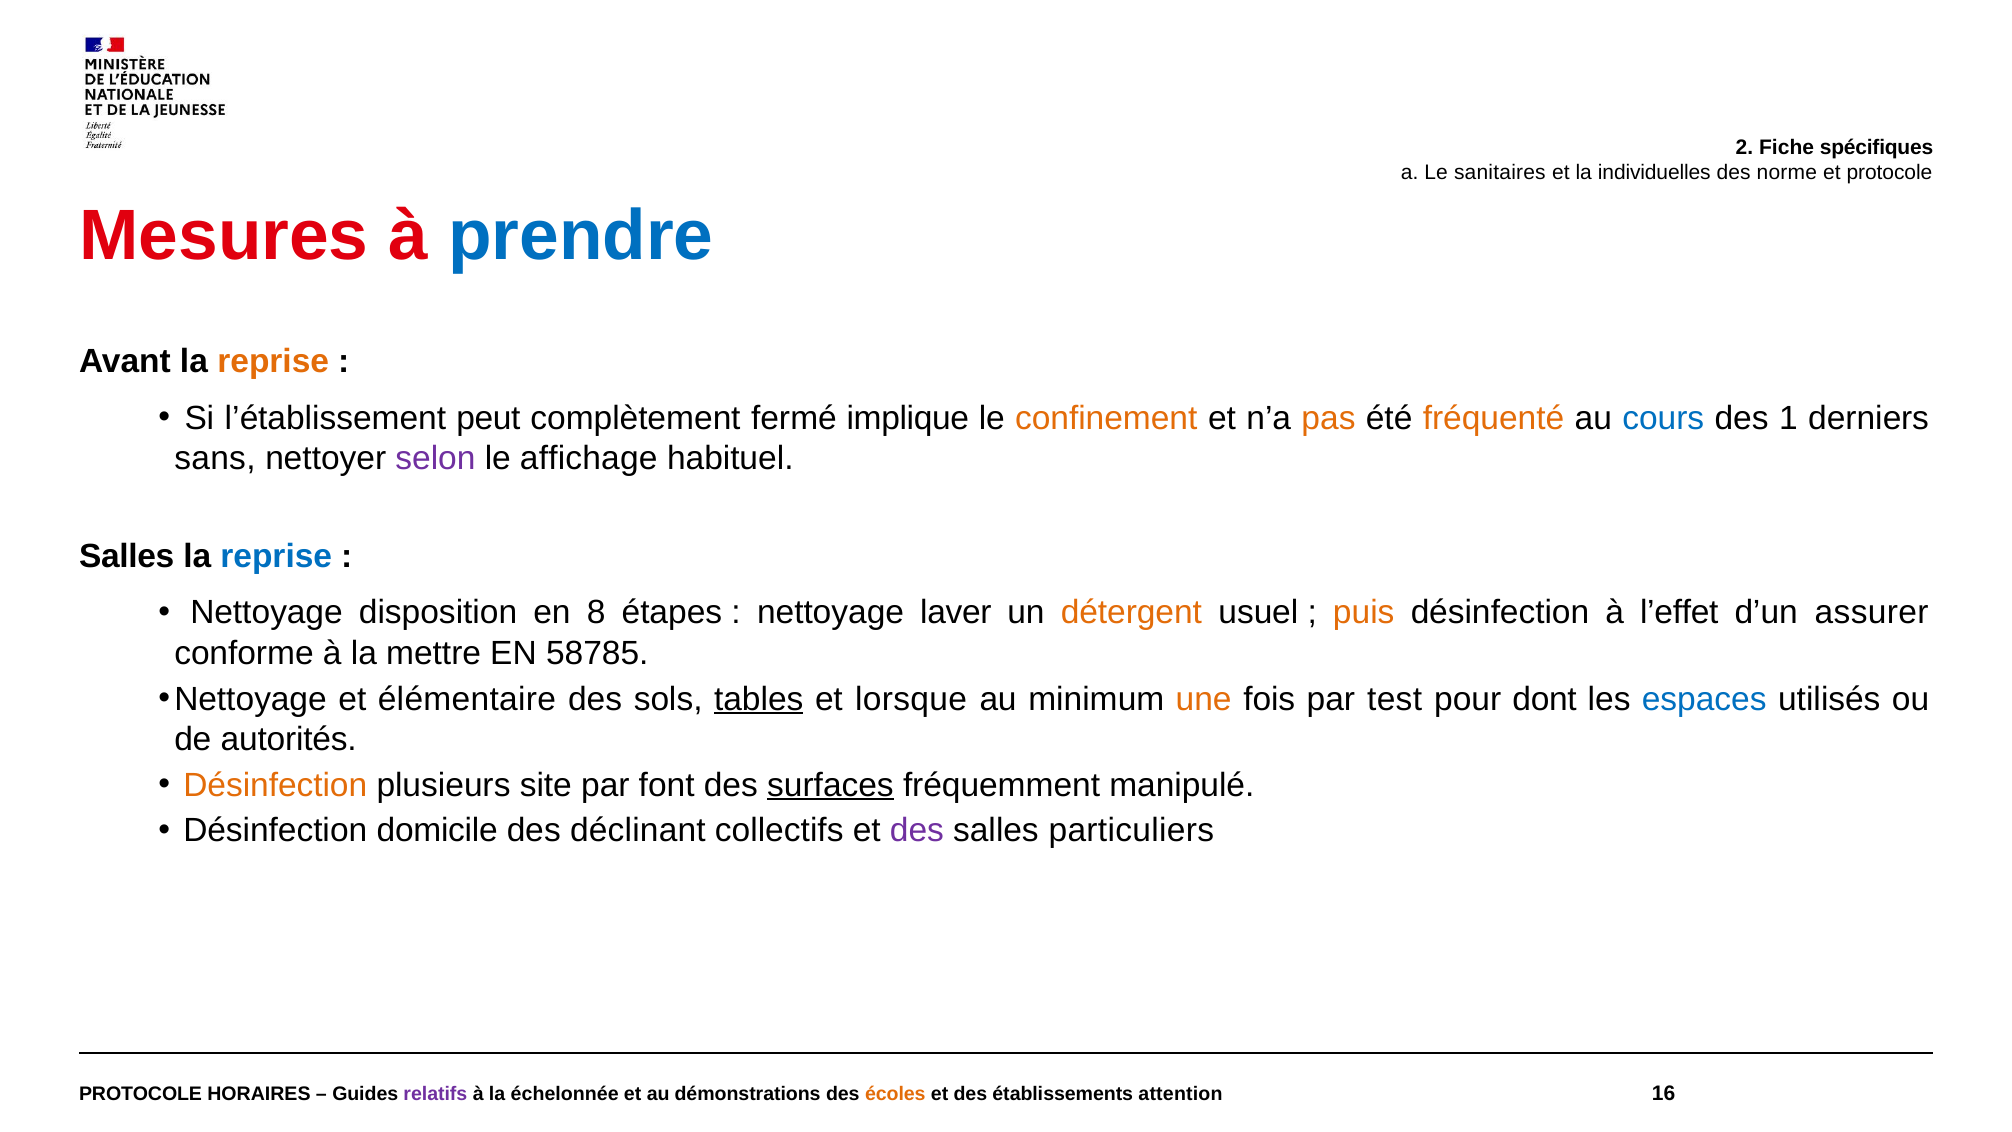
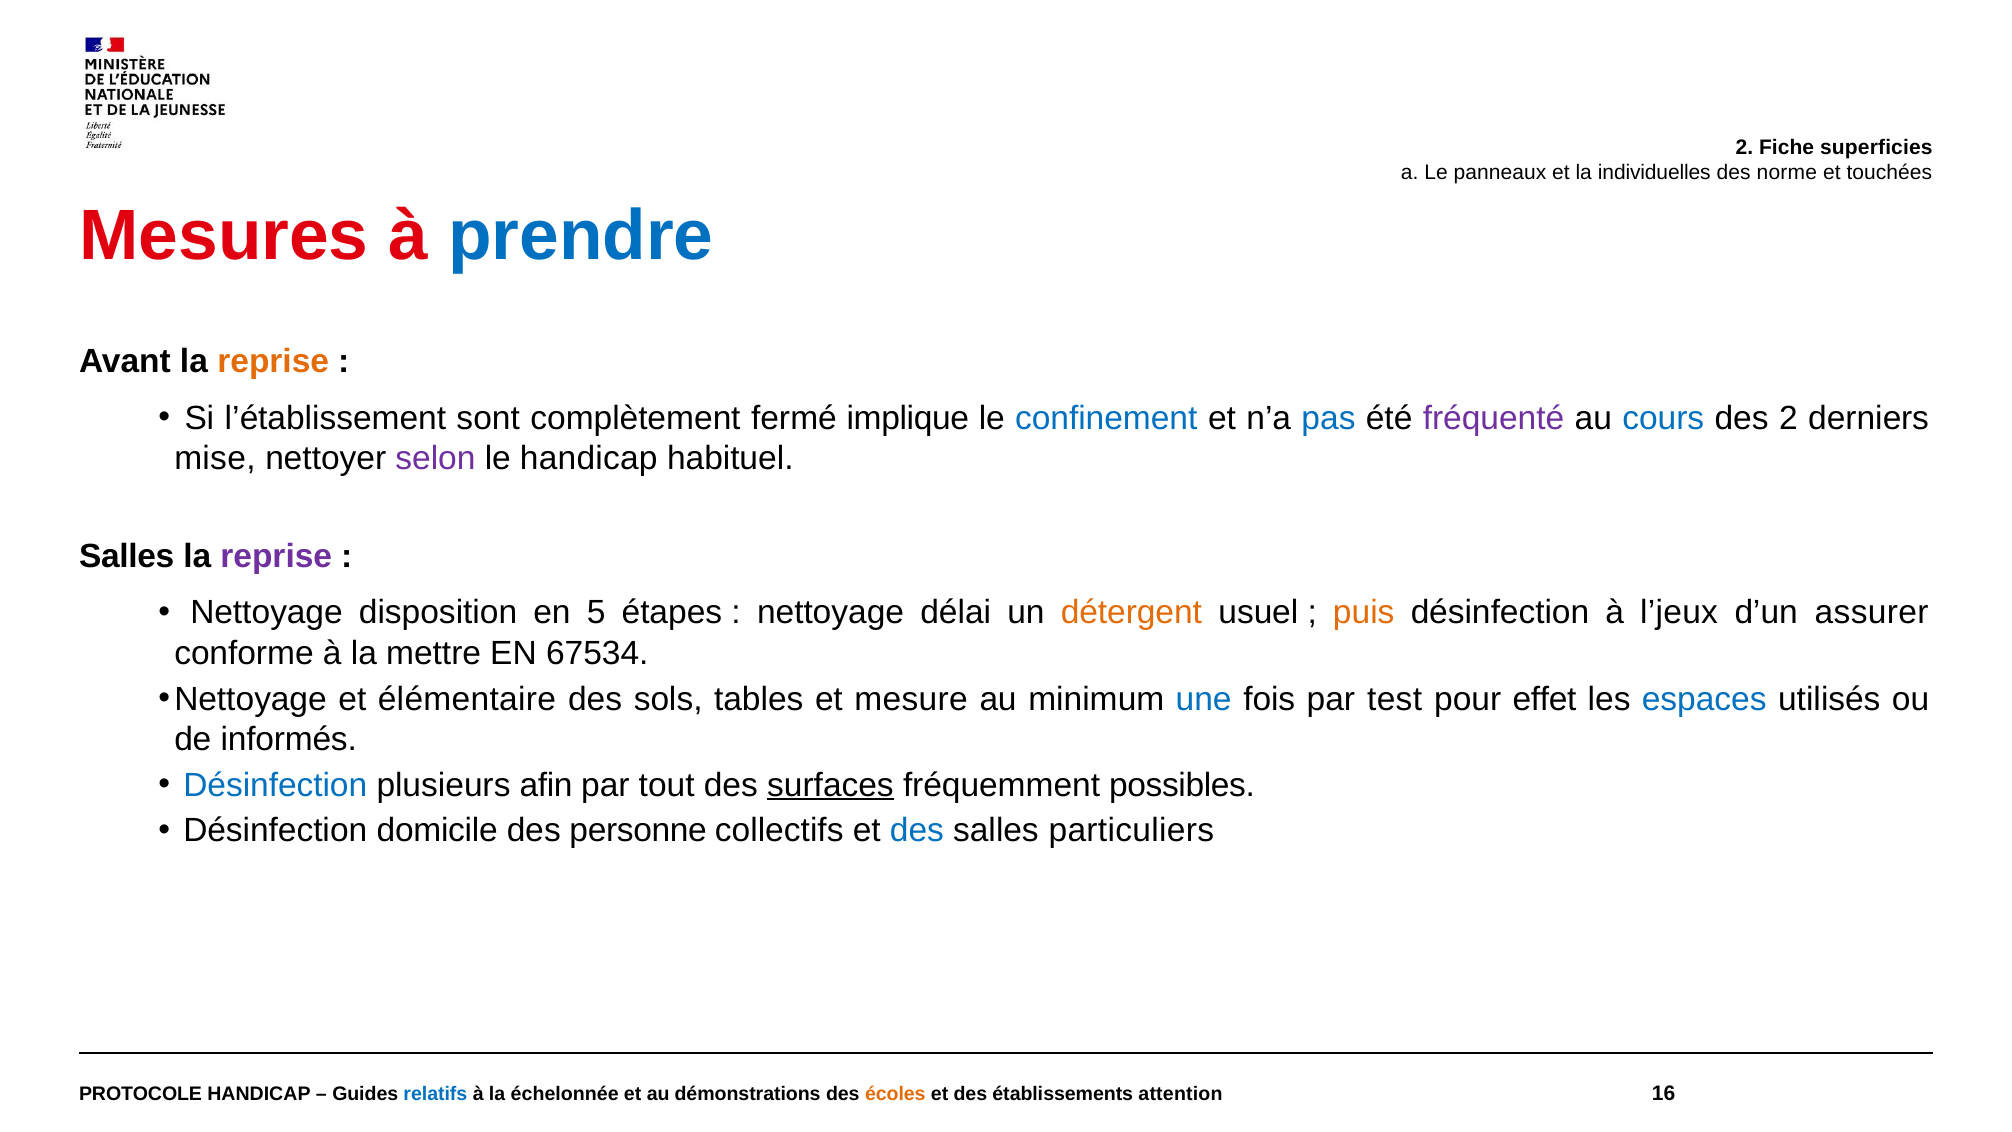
spécifiques: spécifiques -> superficies (1876, 147)
sanitaires: sanitaires -> panneaux (1500, 172)
et protocole: protocole -> touchées (1889, 172)
peut: peut -> sont (488, 418)
confinement colour: orange -> blue (1106, 418)
pas colour: orange -> blue (1328, 418)
fréquenté colour: orange -> purple (1494, 418)
des 1: 1 -> 2 (1789, 418)
sans: sans -> mise (215, 459)
le affichage: affichage -> handicap (589, 459)
reprise colour: blue -> purple (276, 556)
8: 8 -> 5 (596, 613)
laver: laver -> délai (956, 613)
l’effet: l’effet -> l’jeux (1679, 613)
58785: 58785 -> 67534 (597, 653)
tables underline: present -> none (759, 699)
lorsque: lorsque -> mesure (911, 699)
une colour: orange -> blue (1204, 699)
dont: dont -> effet (1545, 699)
autorités: autorités -> informés (289, 739)
Désinfection colour: orange -> blue (275, 785)
site: site -> afin (546, 785)
font: font -> tout (667, 785)
manipulé: manipulé -> possibles (1182, 785)
déclinant: déclinant -> personne (638, 831)
des colour: purple -> blue (917, 831)
PROTOCOLE HORAIRES: HORAIRES -> HANDICAP (259, 1093)
relatifs colour: purple -> blue (435, 1093)
